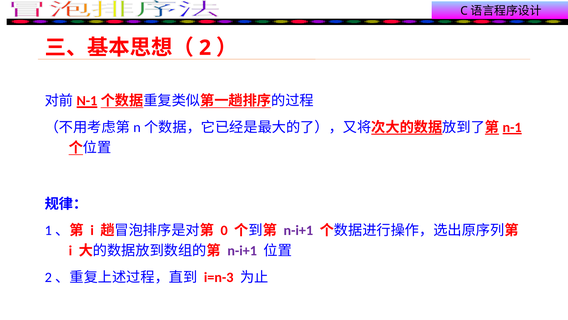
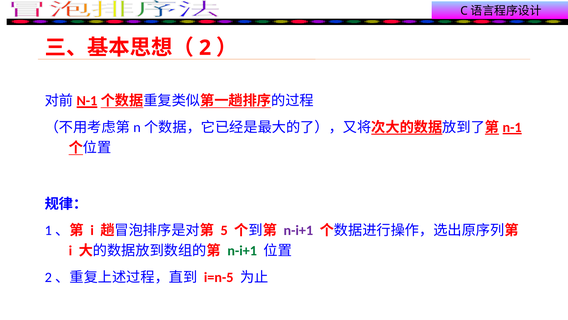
0: 0 -> 5 (224, 230)
n-i+1 colour: purple -> green (242, 251)
i=n-3: i=n-3 -> i=n-5 (219, 277)
